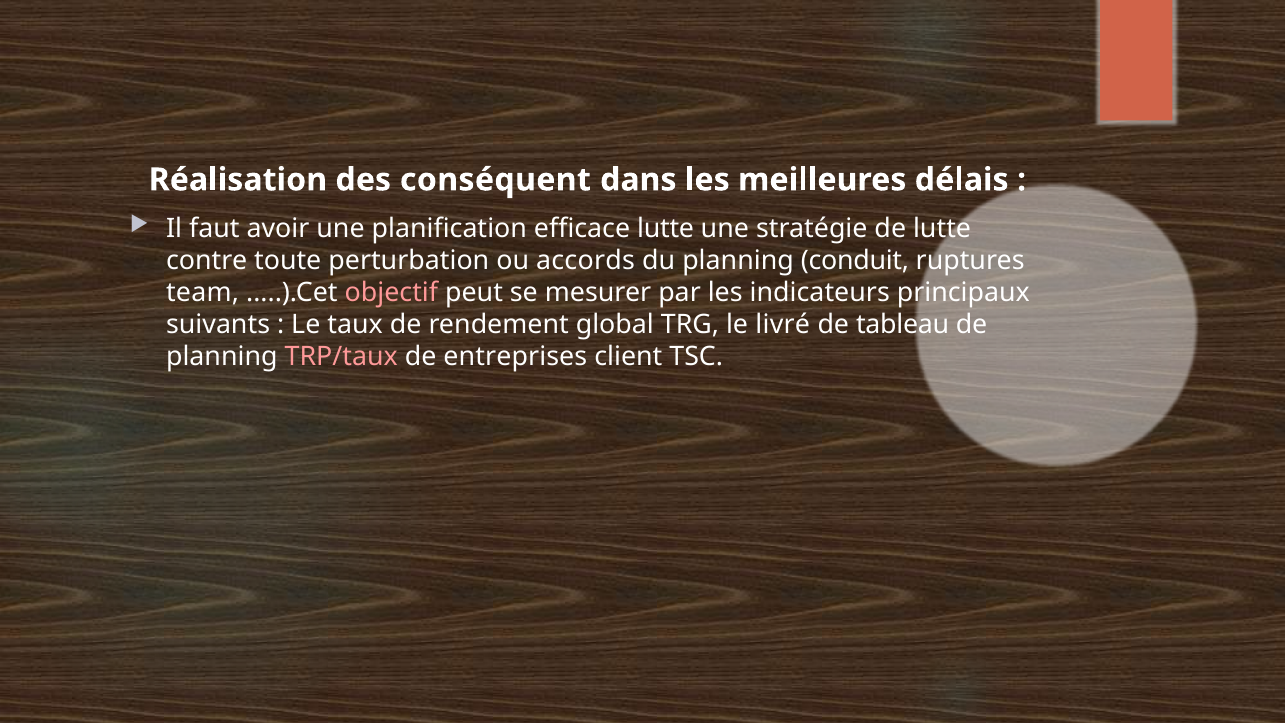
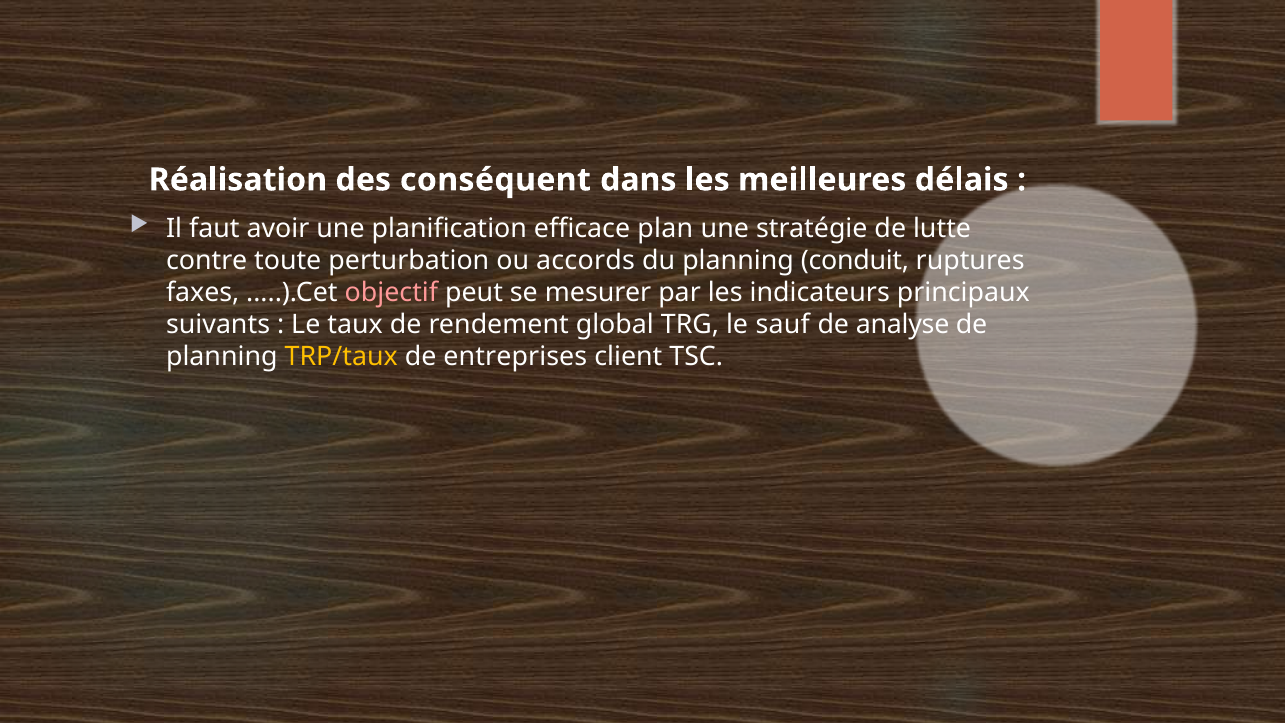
efficace lutte: lutte -> plan (665, 228)
team: team -> faxes (203, 292)
livré: livré -> sauf (783, 325)
tableau: tableau -> analyse (903, 325)
TRP/taux colour: pink -> yellow (341, 357)
